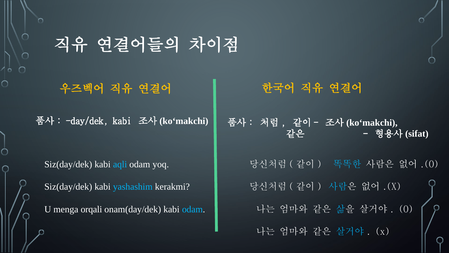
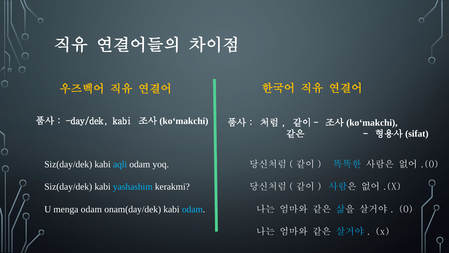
menga orqali: orqali -> odam (91, 209)
